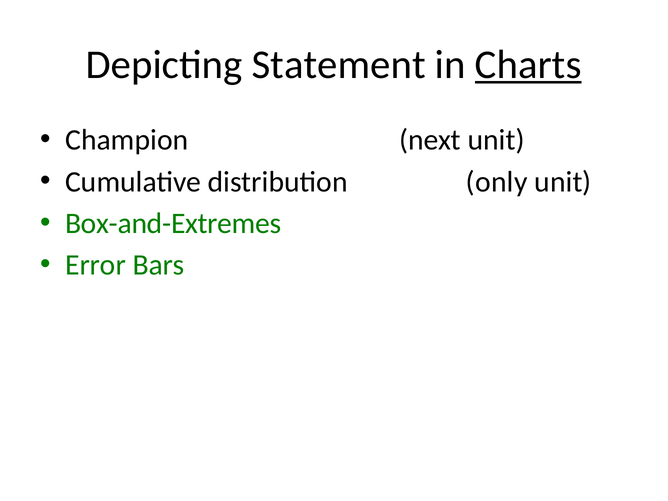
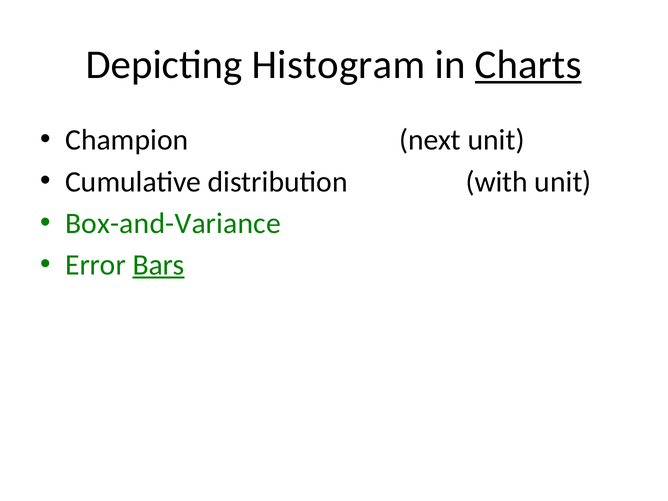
Statement: Statement -> Histogram (339, 65)
only: only -> with (497, 182)
Box-and-Extremes: Box-and-Extremes -> Box-and-Variance (173, 223)
Bars underline: none -> present (159, 265)
